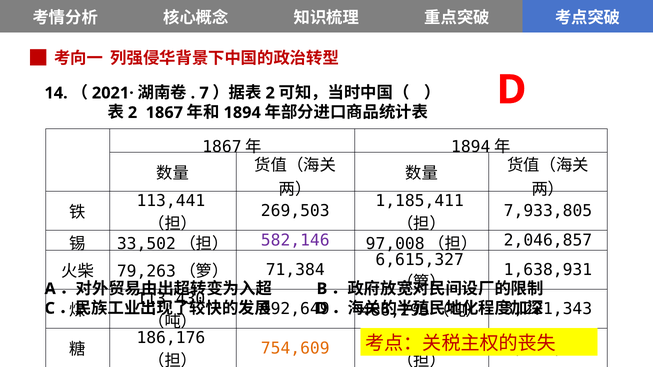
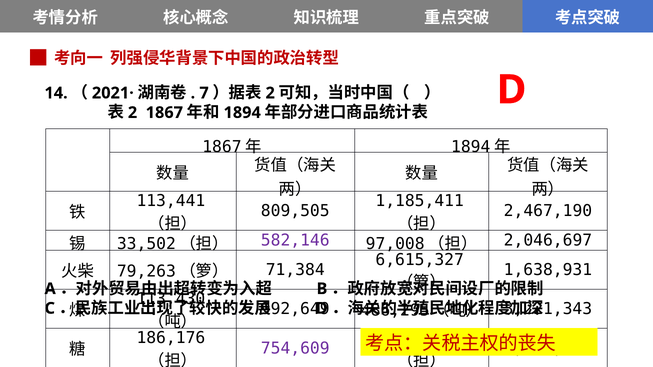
269,503: 269,503 -> 809,505 (295, 211)
7,933,805: 7,933,805 -> 2,467,190 (548, 211)
2,046,857: 2,046,857 -> 2,046,697 (548, 241)
754,609 colour: orange -> purple (295, 348)
